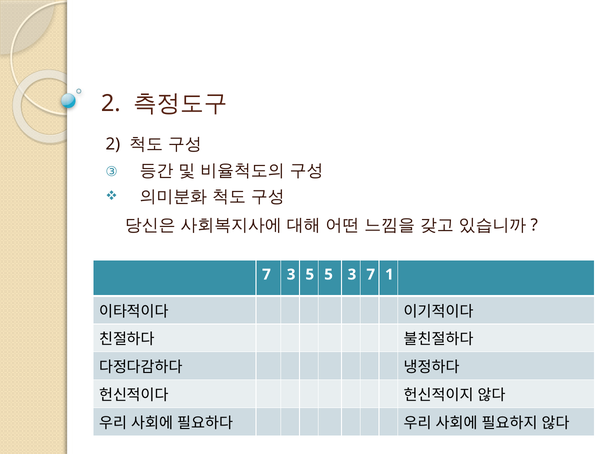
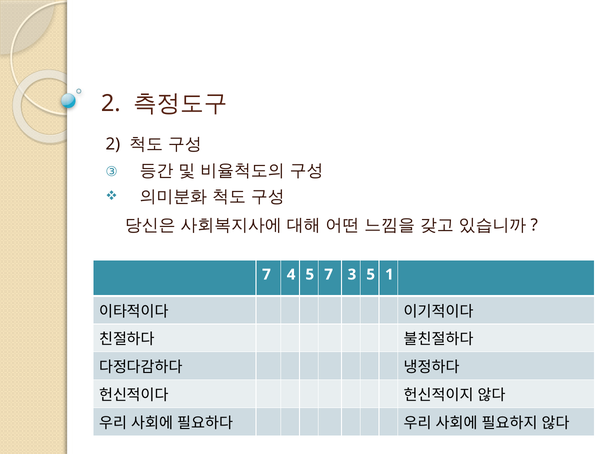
7 3: 3 -> 4 (291, 275)
5 5: 5 -> 7 (329, 275)
3 7: 7 -> 5 (371, 275)
